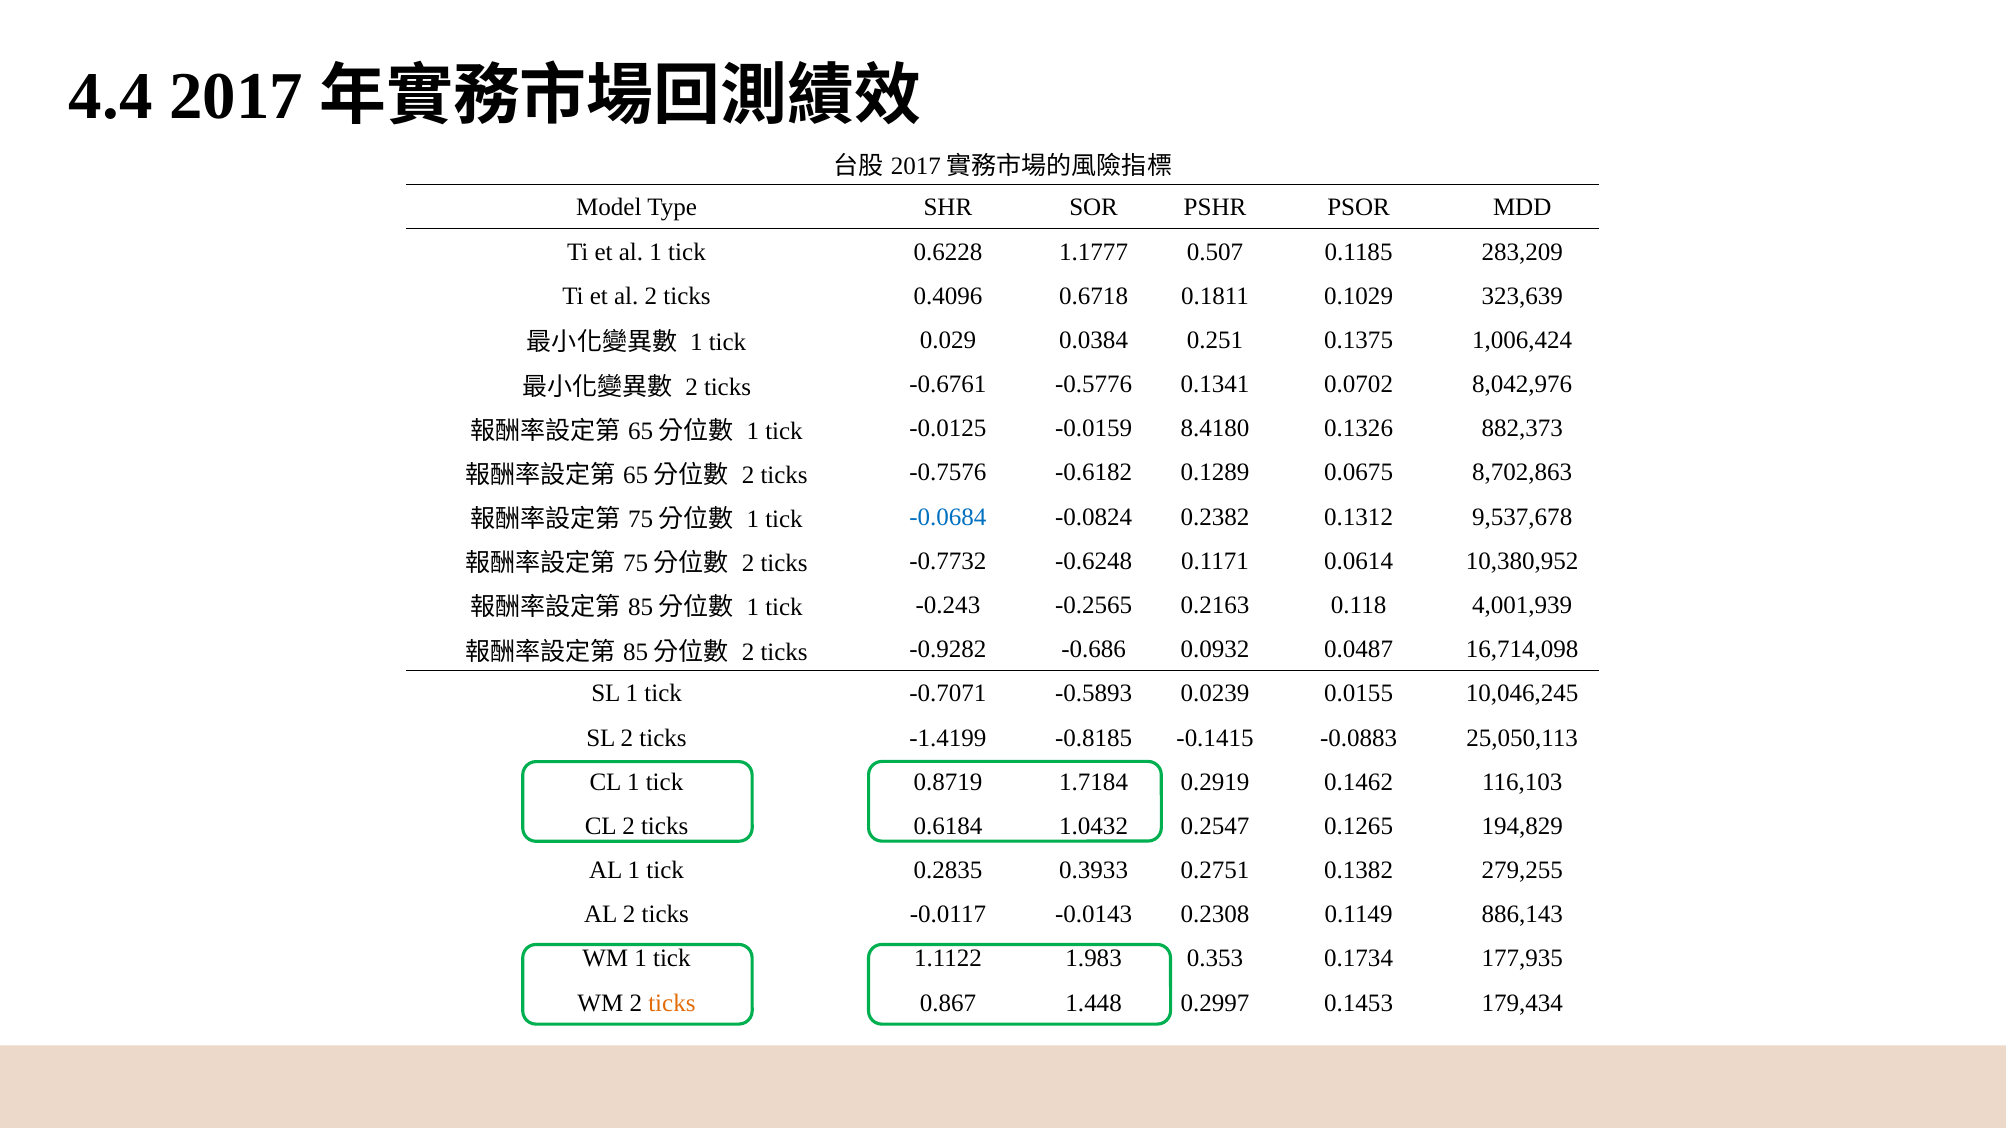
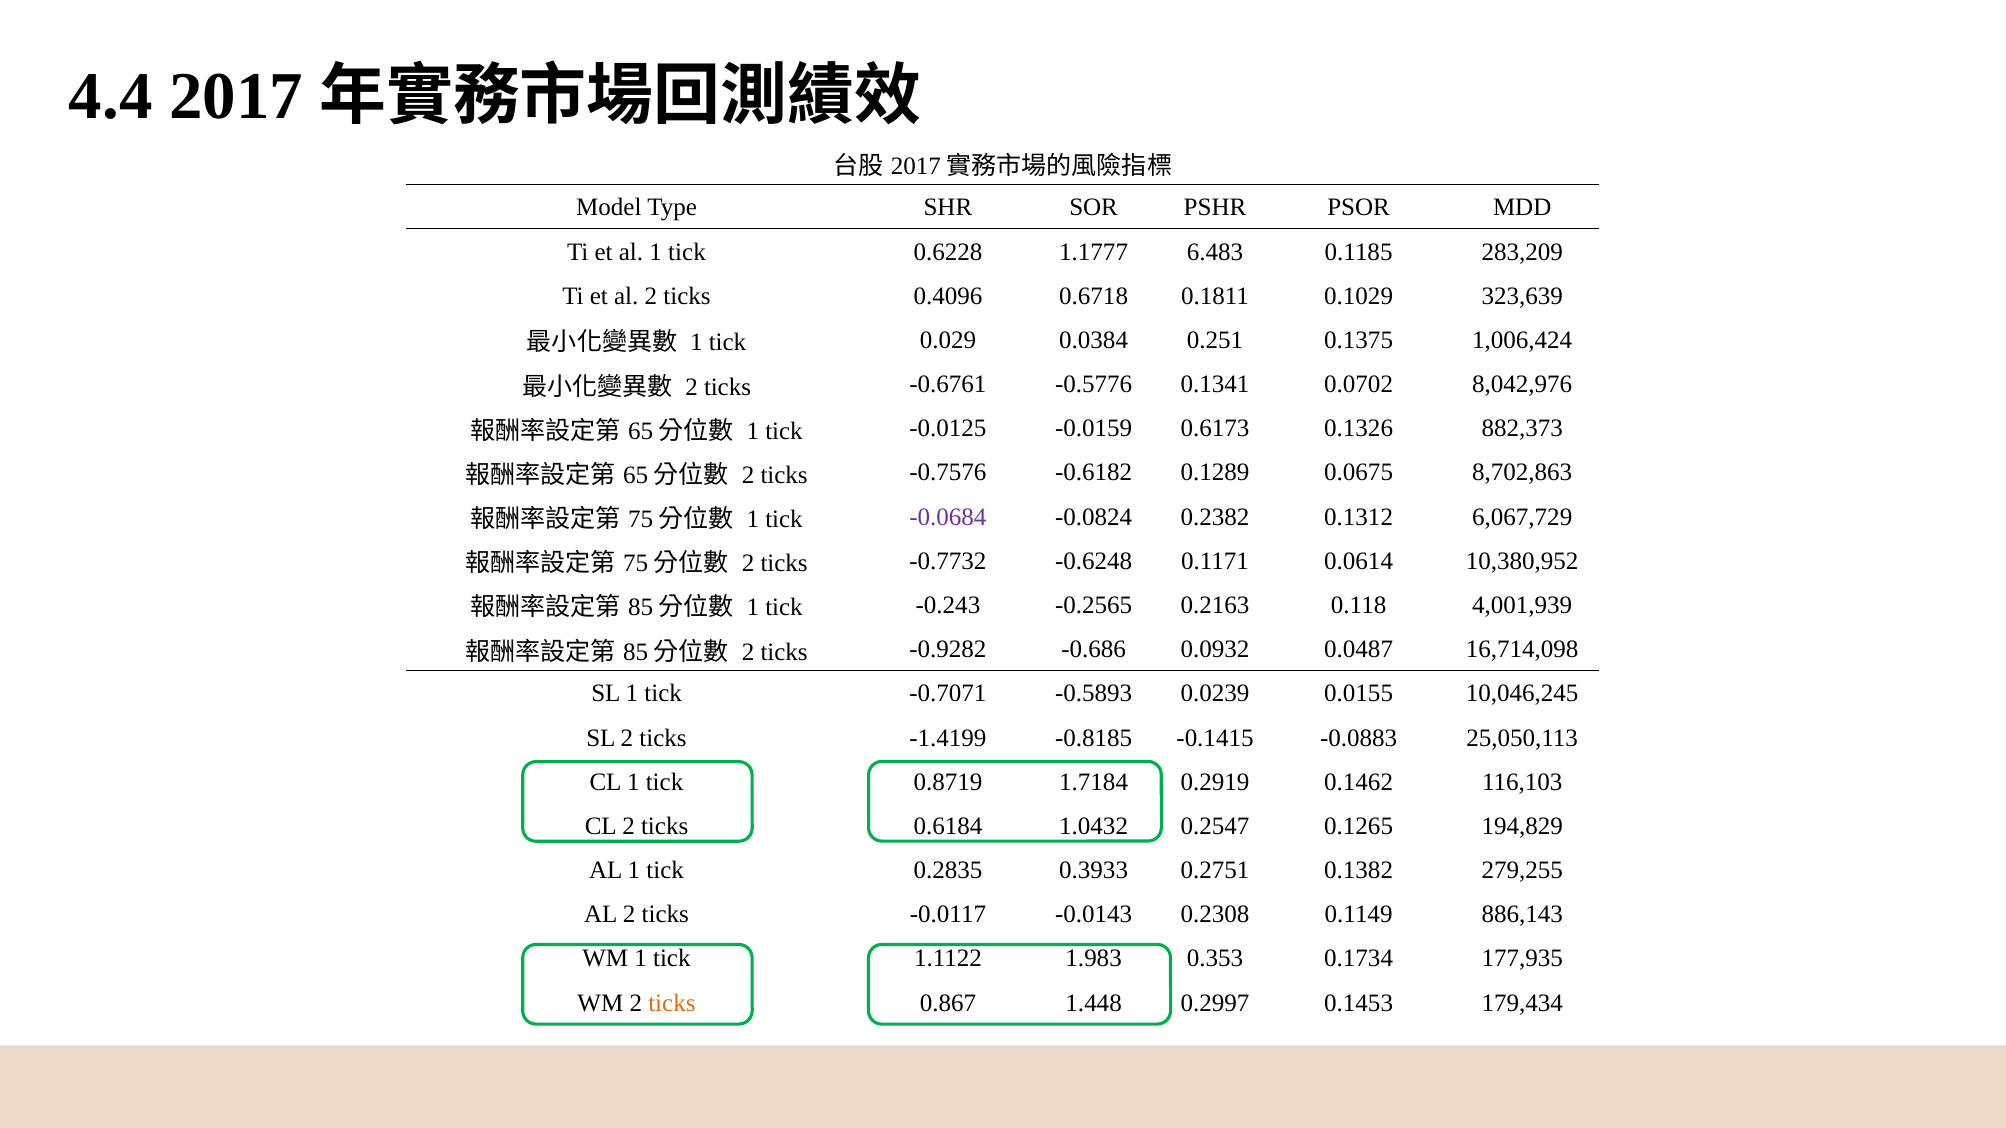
0.507: 0.507 -> 6.483 (1215, 252)
8.4180: 8.4180 -> 0.6173 (1215, 429)
-0.0684 colour: blue -> purple (948, 517)
9,537,678: 9,537,678 -> 6,067,729 (1522, 517)
